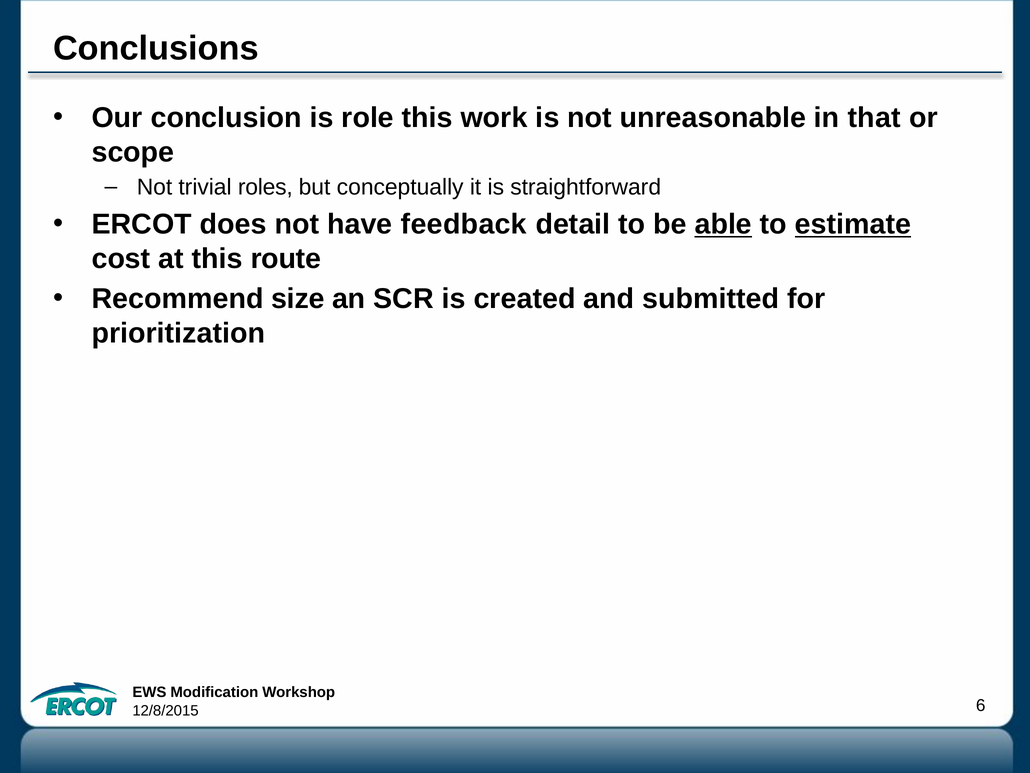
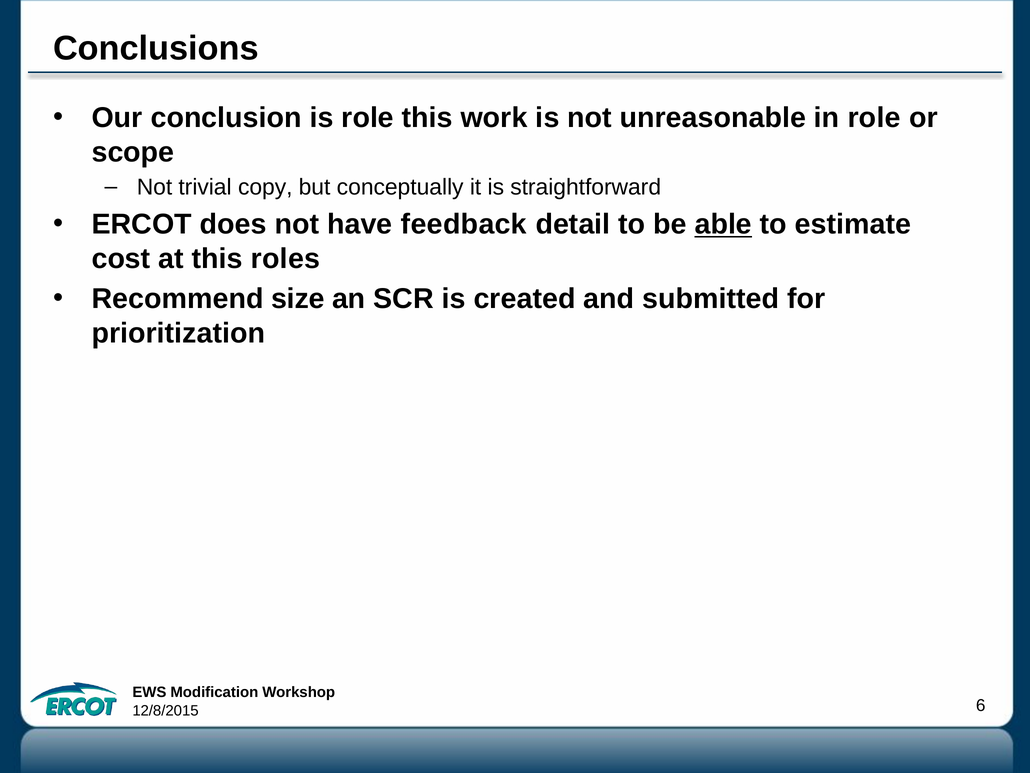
in that: that -> role (874, 118)
roles: roles -> copy (265, 187)
estimate underline: present -> none (853, 224)
route: route -> roles (286, 259)
